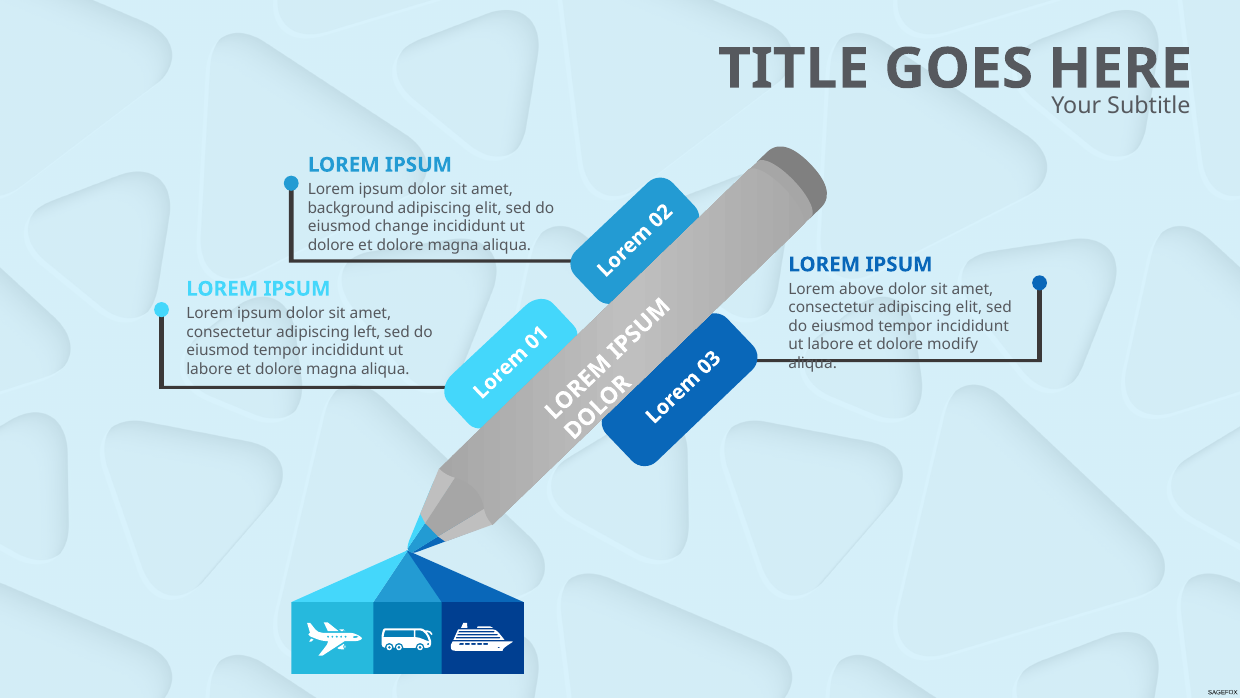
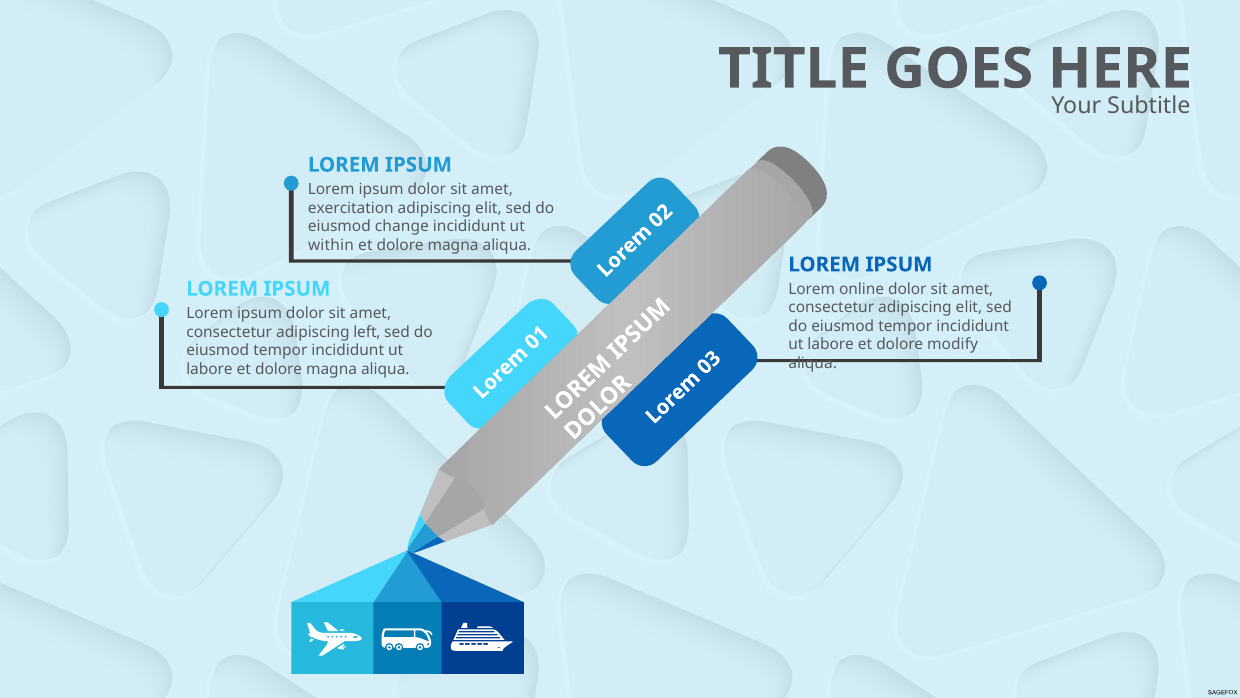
background: background -> exercitation (351, 208)
dolore: dolore -> within (331, 245)
above: above -> online (862, 289)
